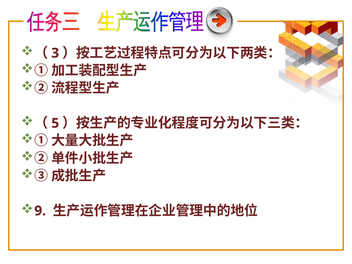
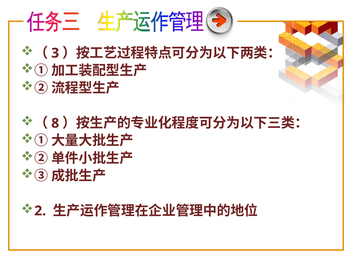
5: 5 -> 8 (55, 123)
9: 9 -> 2 (40, 211)
